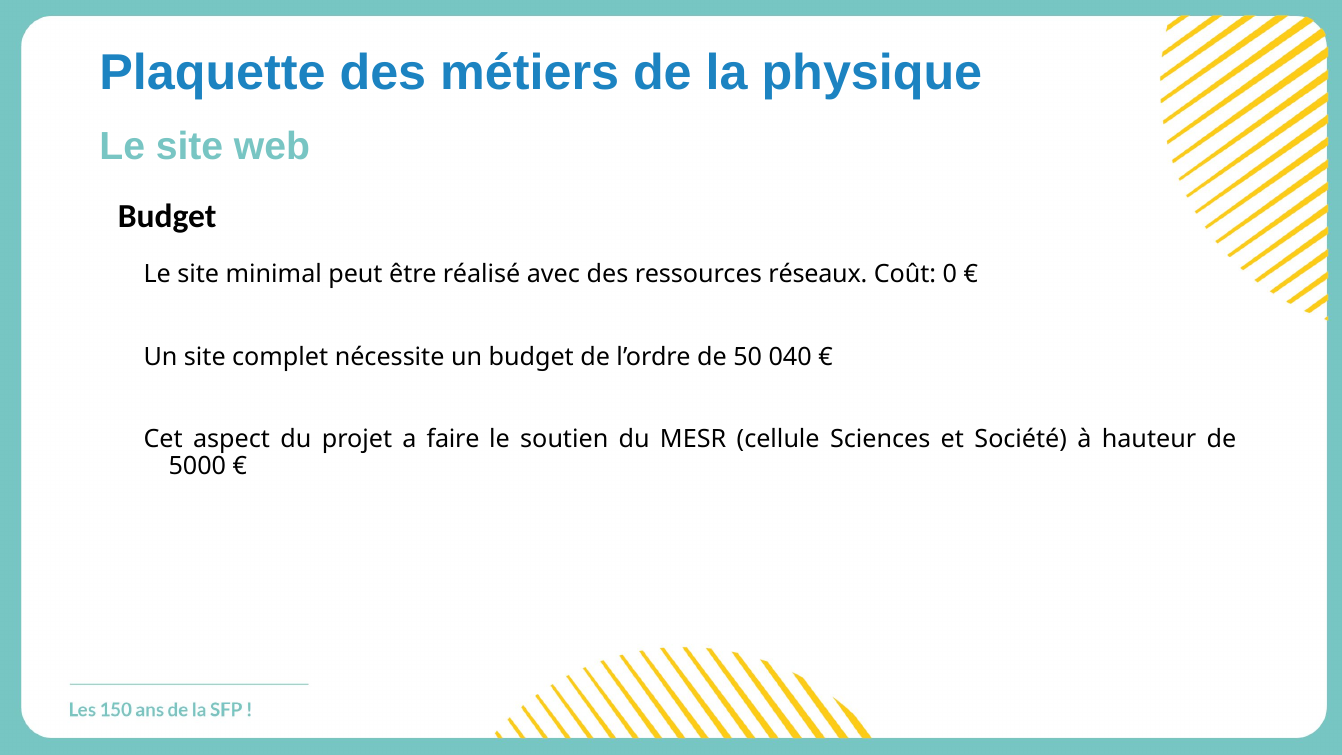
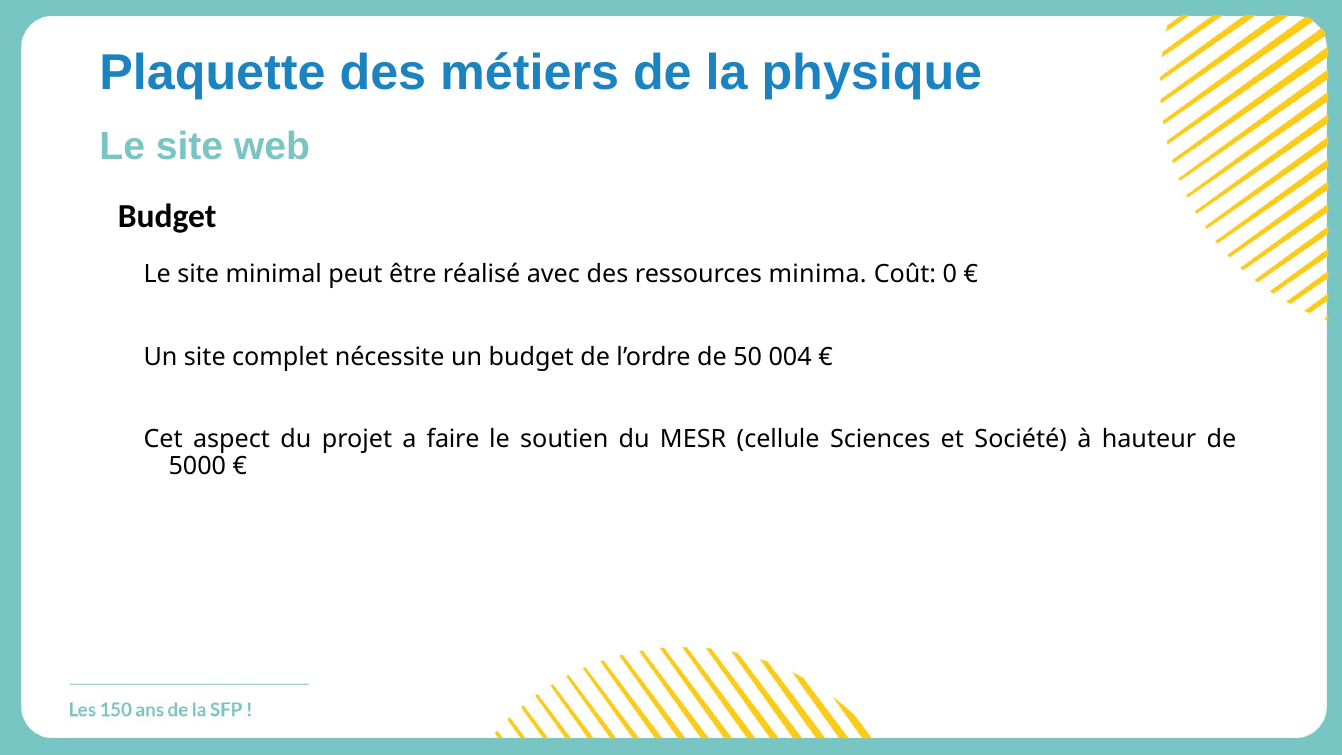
réseaux: réseaux -> minima (818, 275)
040: 040 -> 004 (790, 357)
